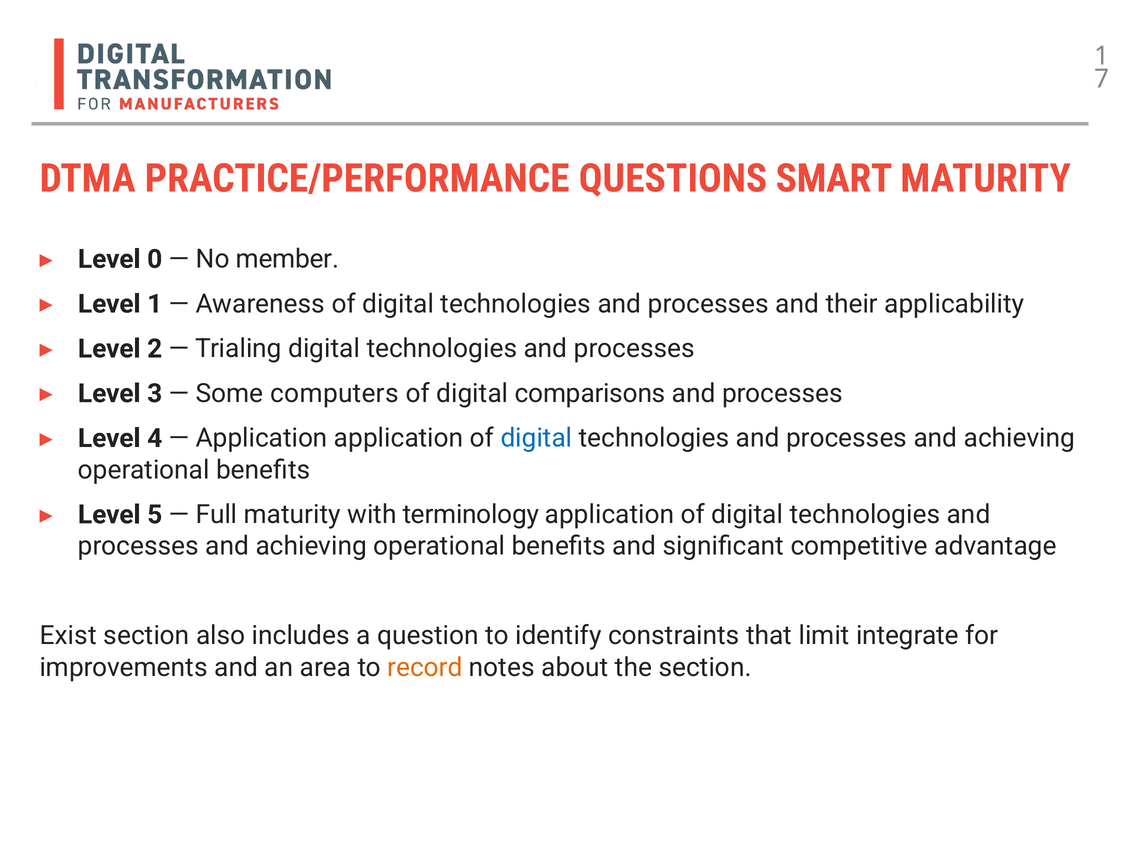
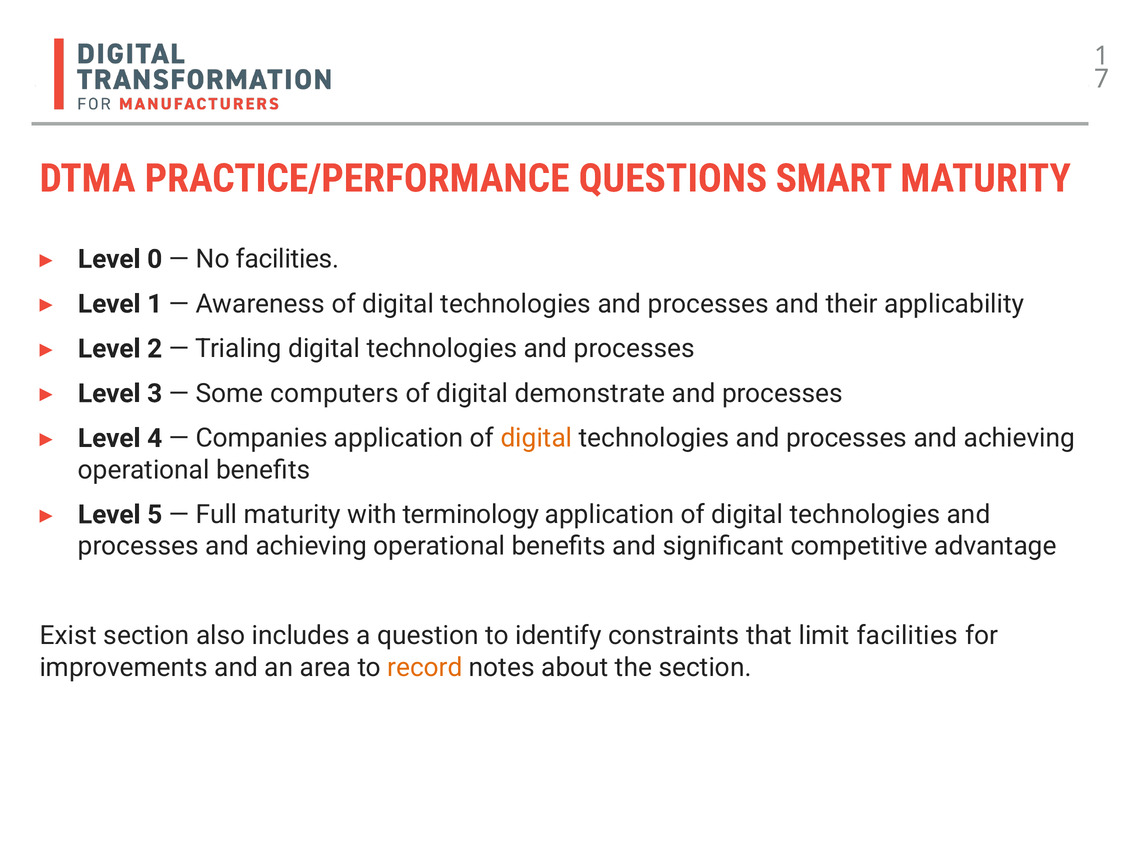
No member: member -> facilities (287, 259)
comparisons: comparisons -> demonstrate (590, 393)
Application: Application -> Companies (262, 438)
digital colour: blue -> orange (536, 438)
limit integrate: integrate -> facilities (907, 636)
